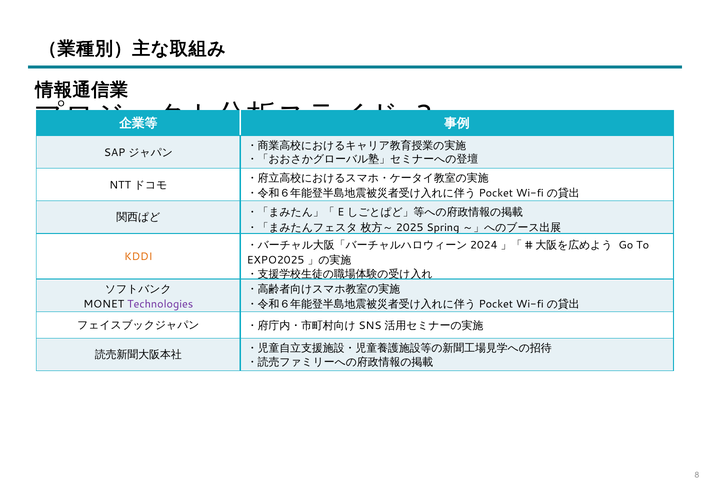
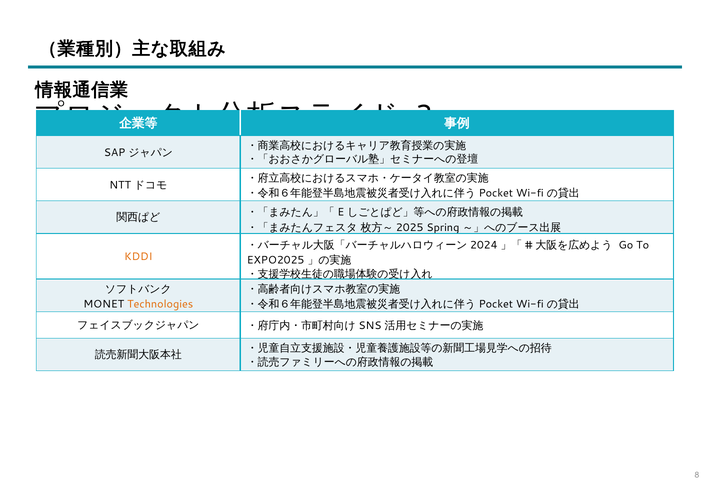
Technologies colour: purple -> orange (160, 304)
